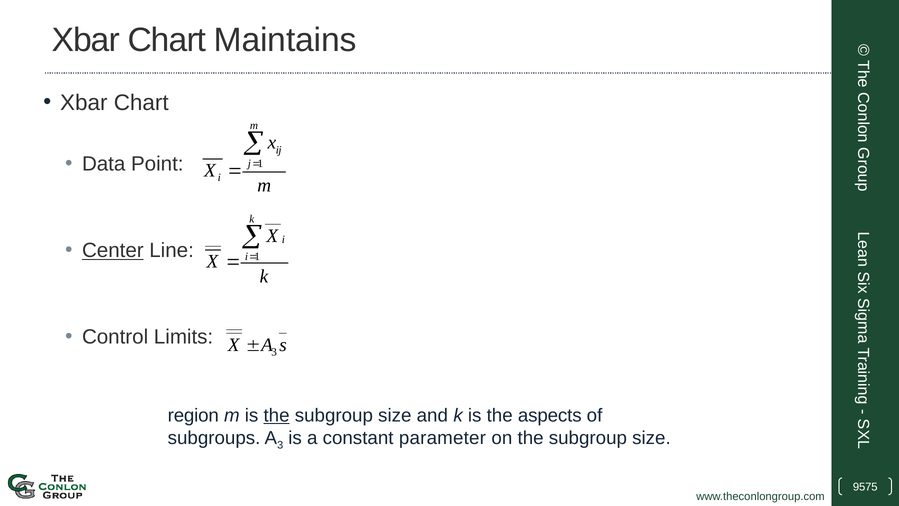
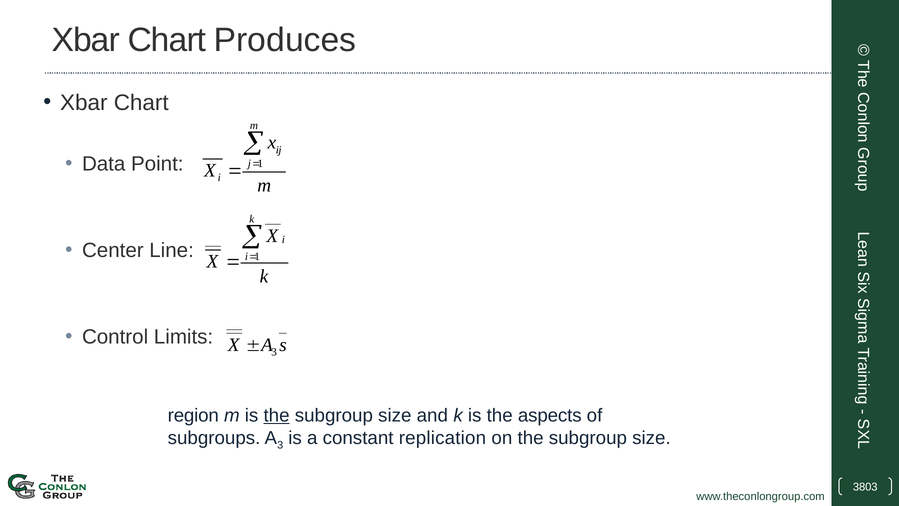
Maintains: Maintains -> Produces (285, 40)
Center underline: present -> none (113, 250)
parameter: parameter -> replication (442, 438)
9575: 9575 -> 3803 (865, 487)
